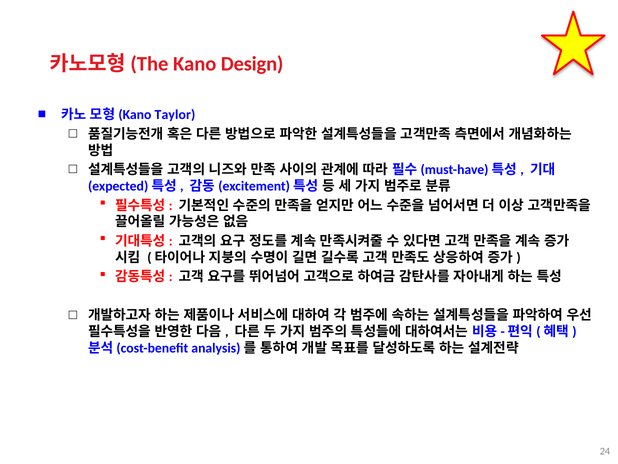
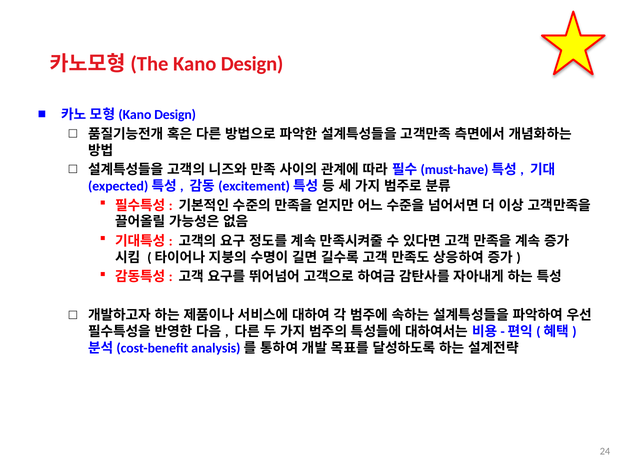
Taylor: Taylor -> Design (175, 115)
